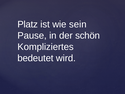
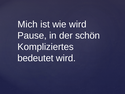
Platz: Platz -> Mich (28, 24)
wie sein: sein -> wird (78, 24)
